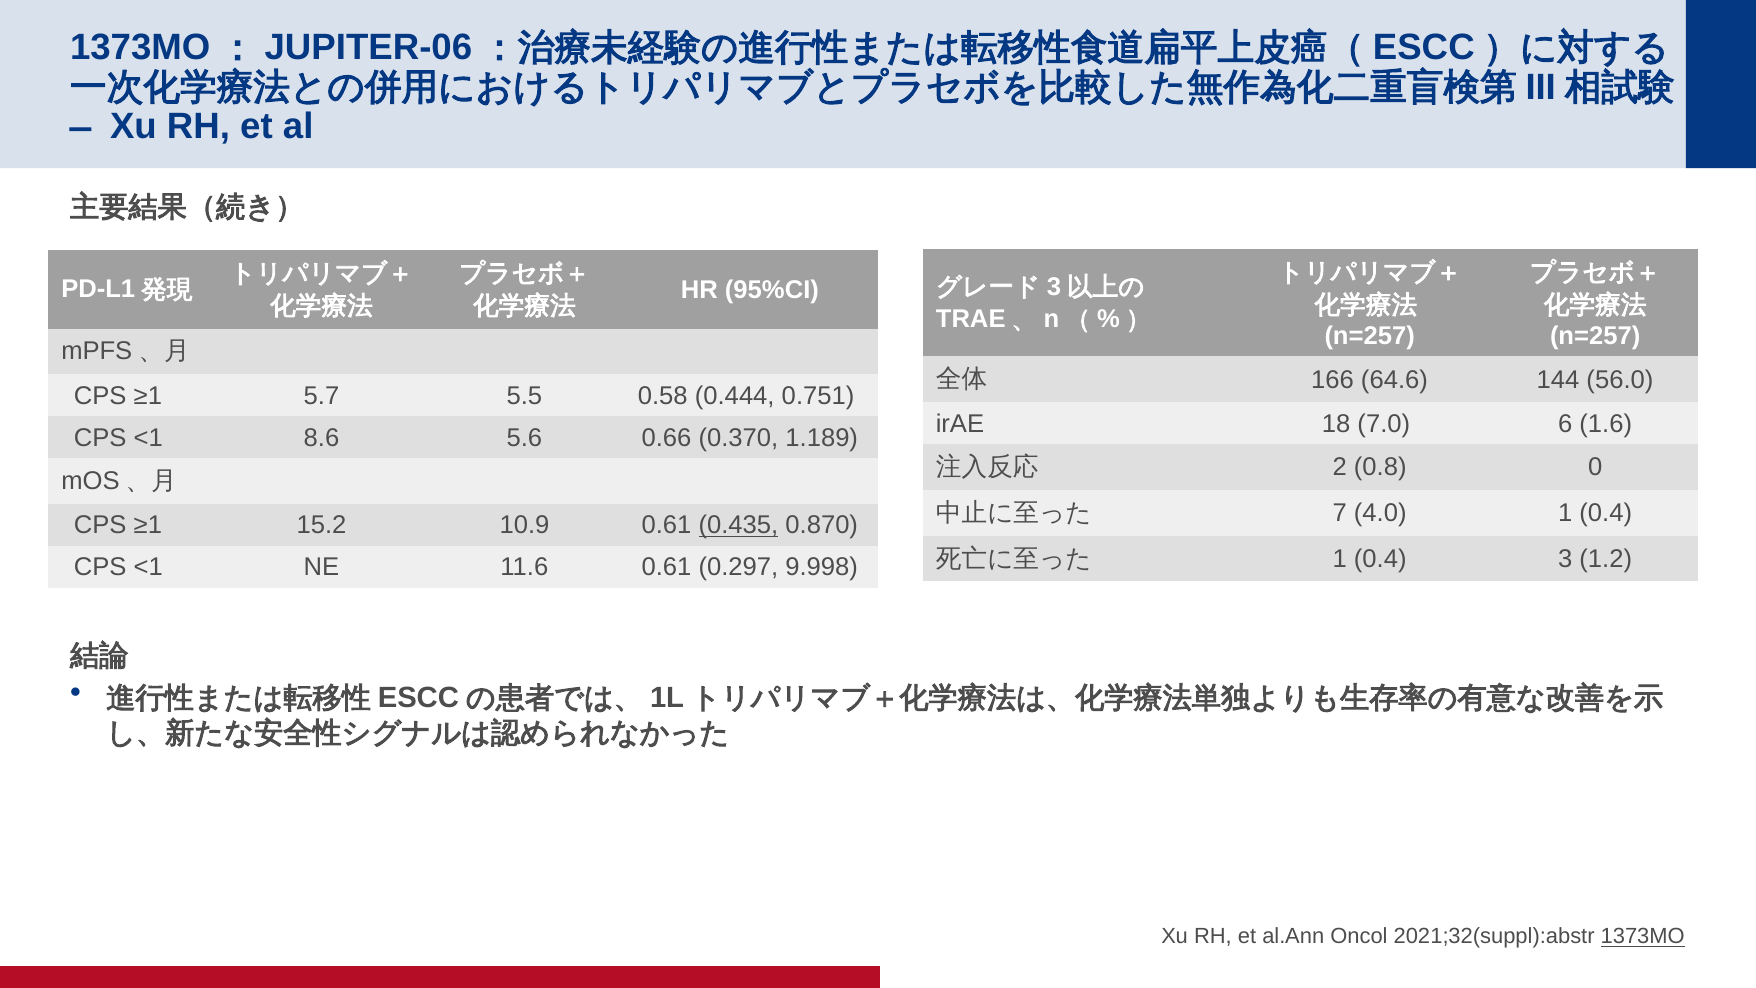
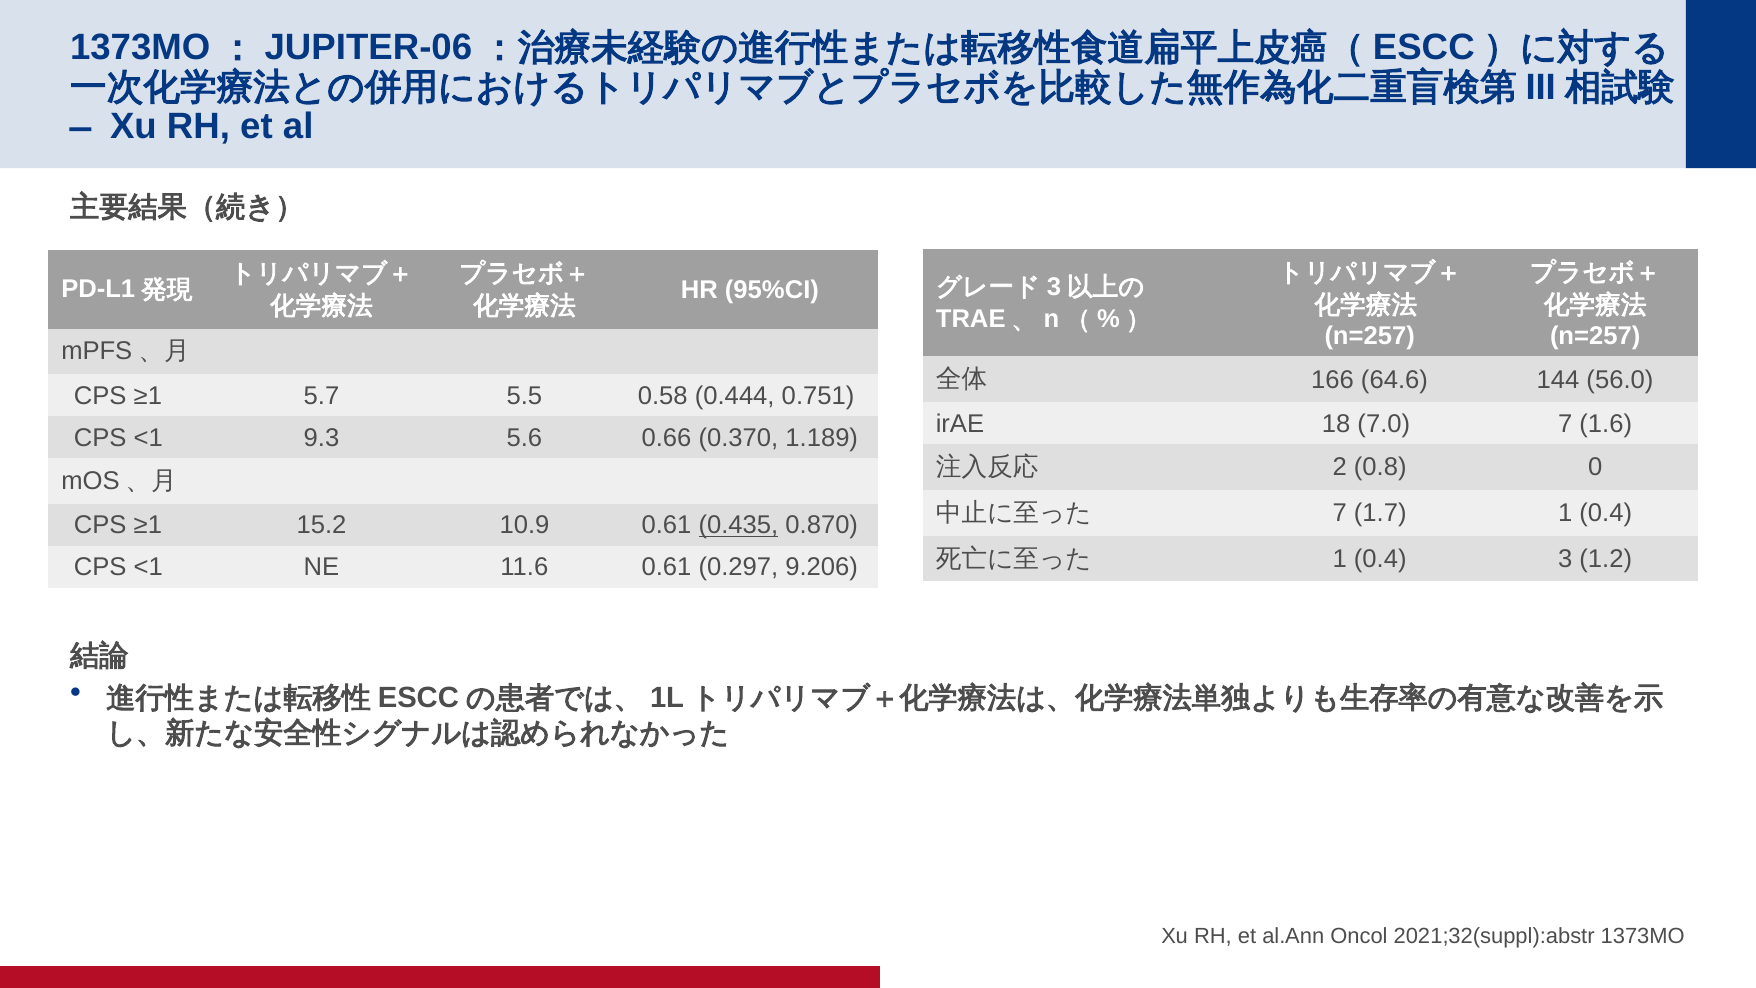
7.0 6: 6 -> 7 (1565, 423)
8.6: 8.6 -> 9.3 (322, 438)
4.0: 4.0 -> 1.7 (1380, 513)
9.998: 9.998 -> 9.206 (822, 567)
1373MO underline: present -> none (1643, 936)
